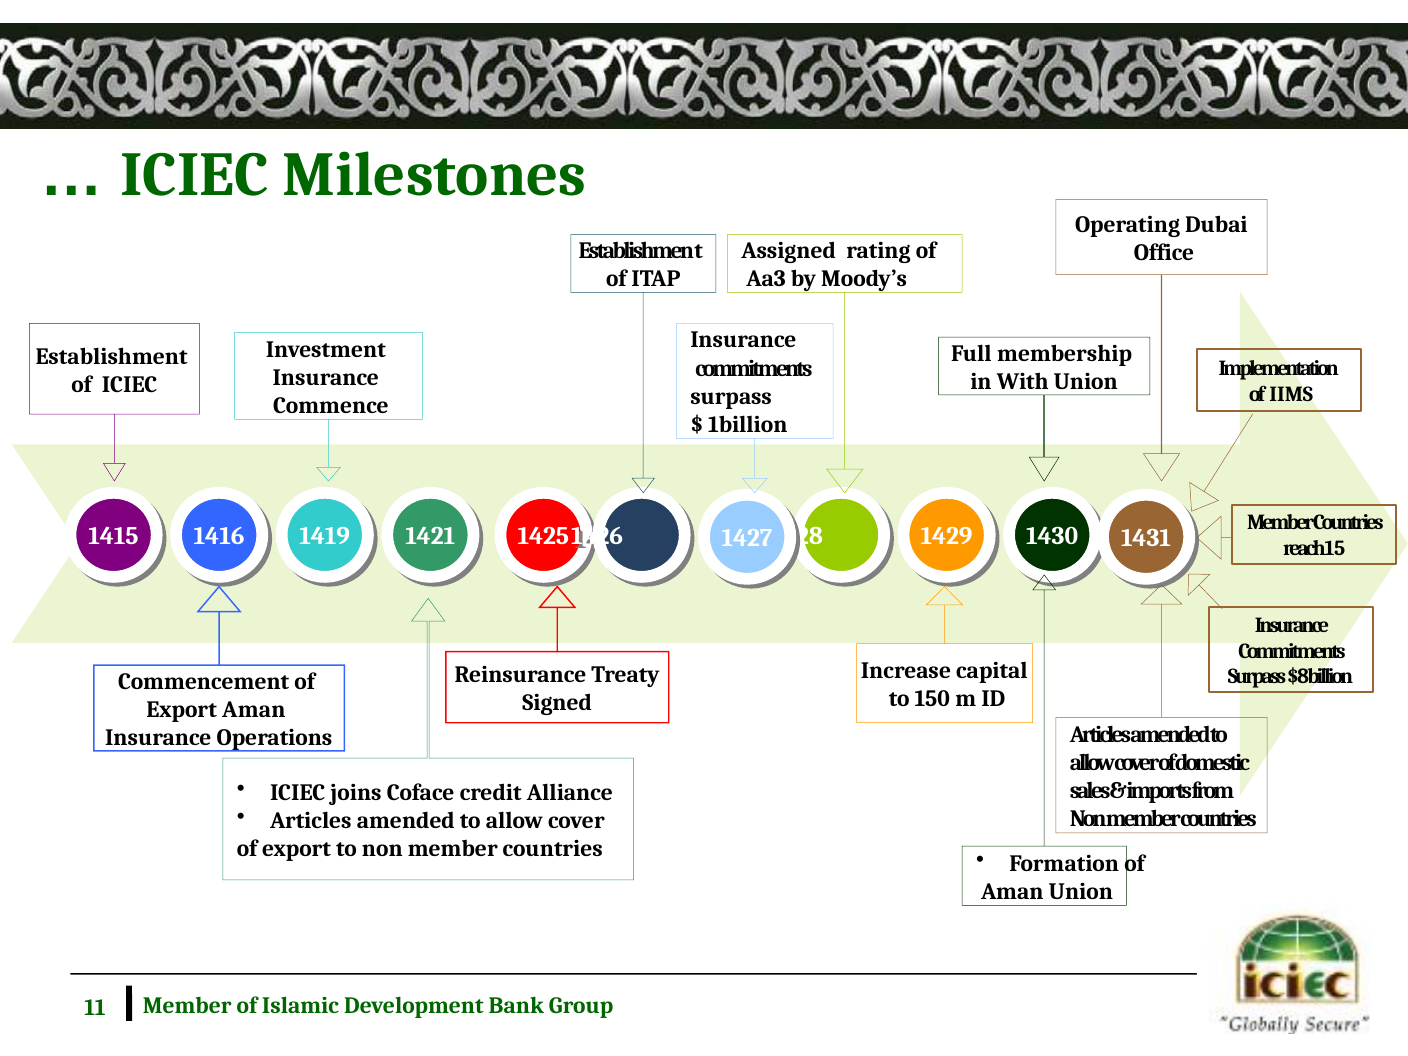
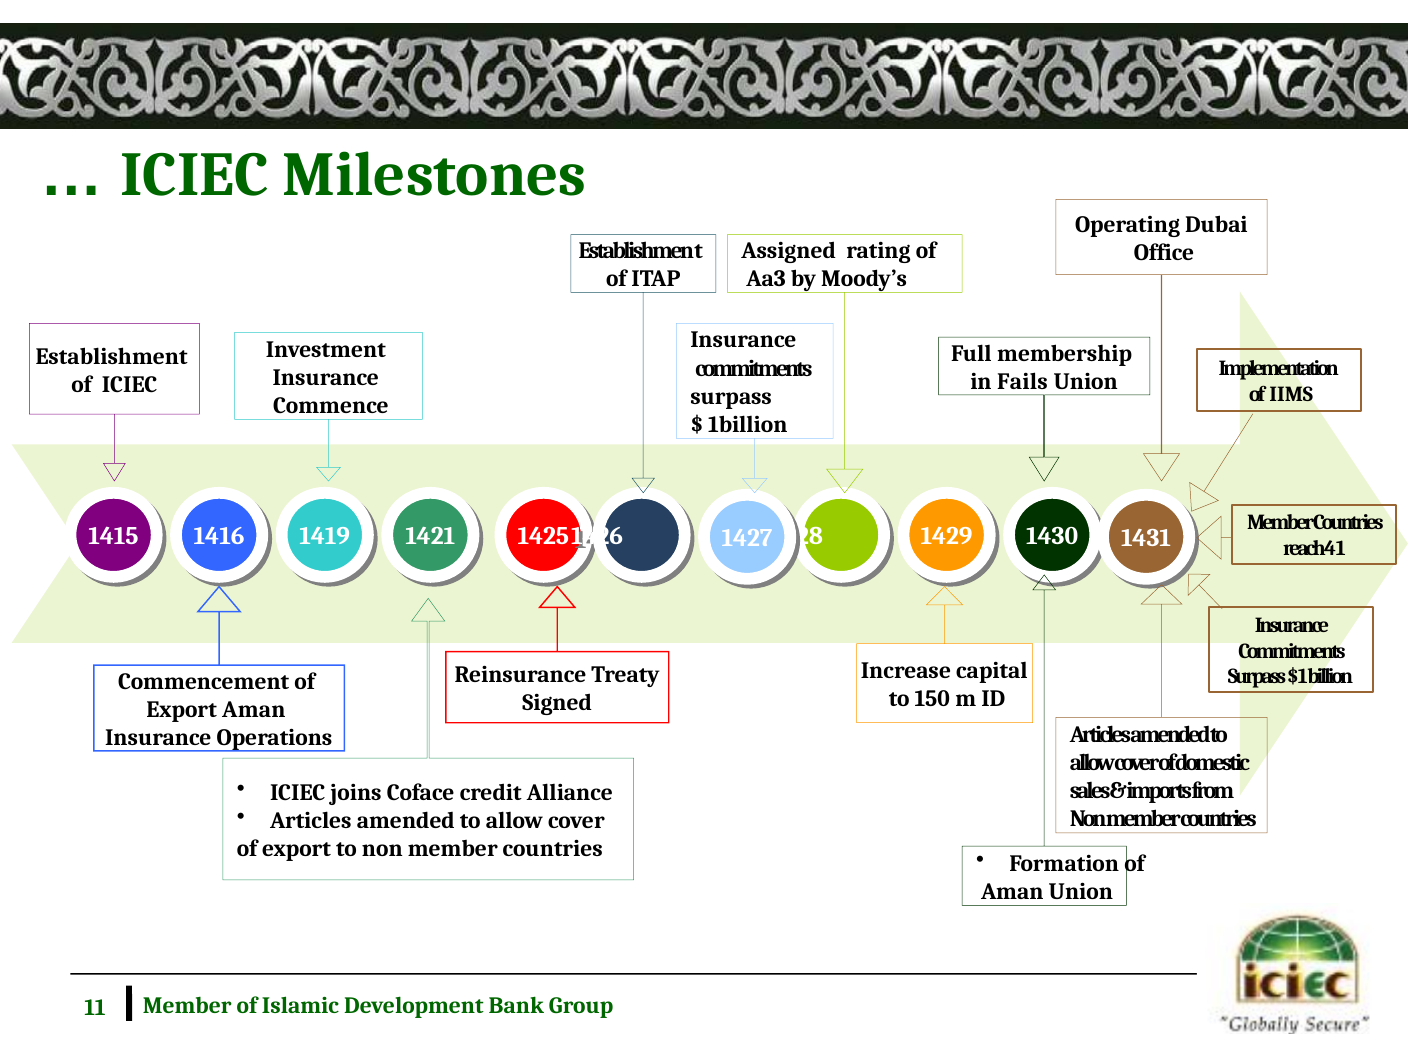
With: With -> Fails (1023, 382)
15: 15 -> 41 (1335, 549)
8: 8 -> 1 (1303, 677)
